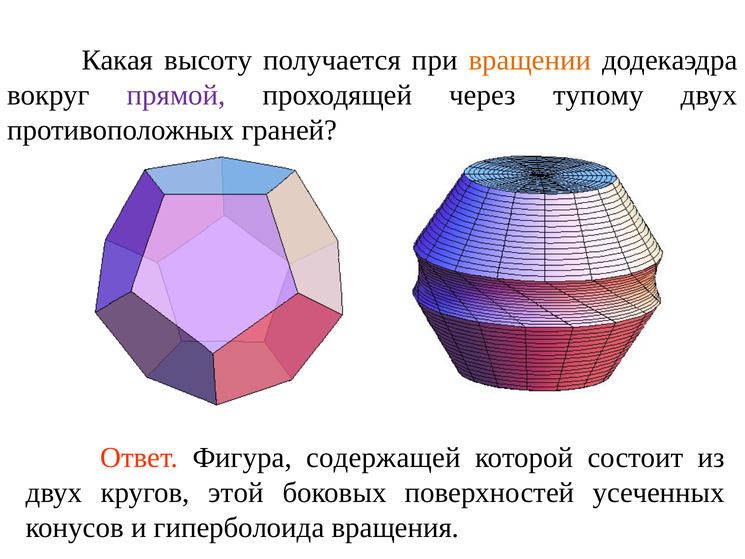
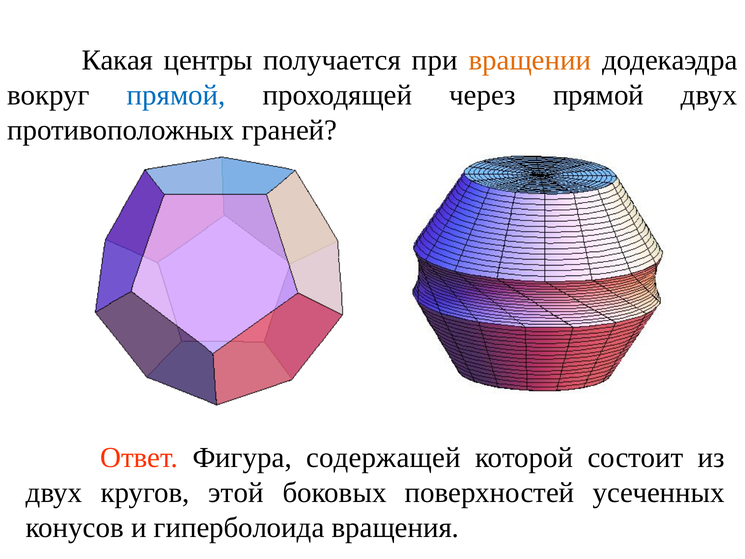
высоту: высоту -> центры (208, 60)
прямой colour: purple -> blue (176, 95)
через тупому: тупому -> прямой (598, 95)
